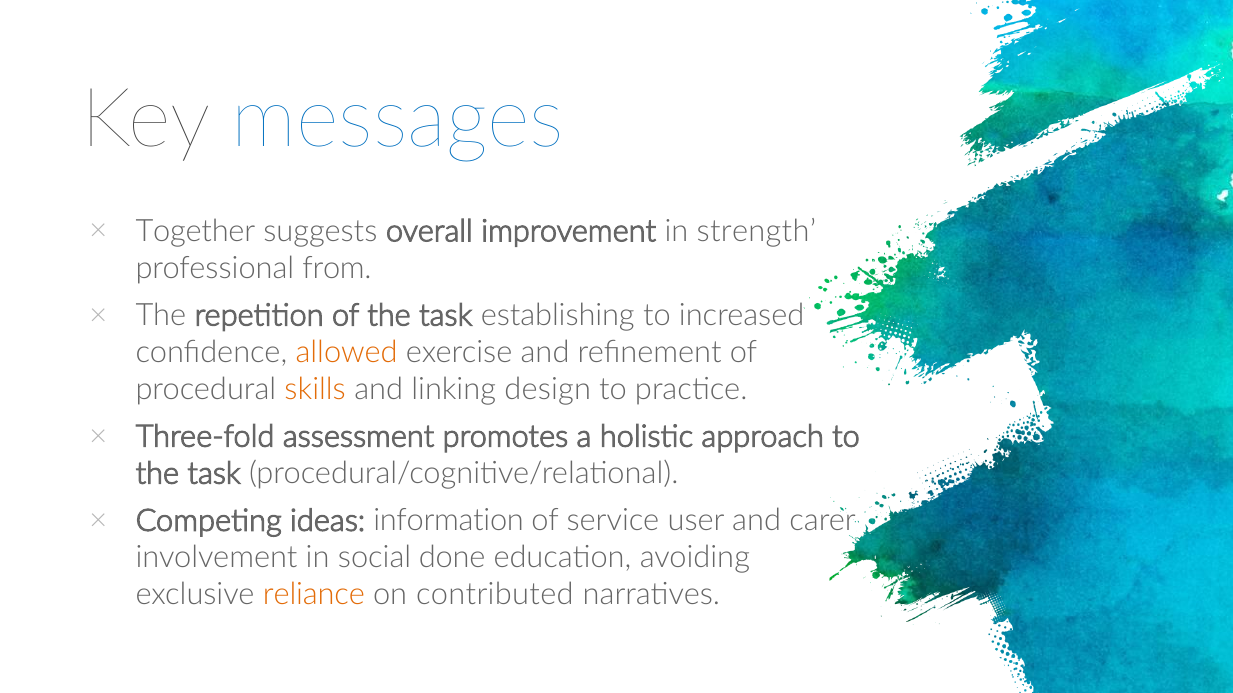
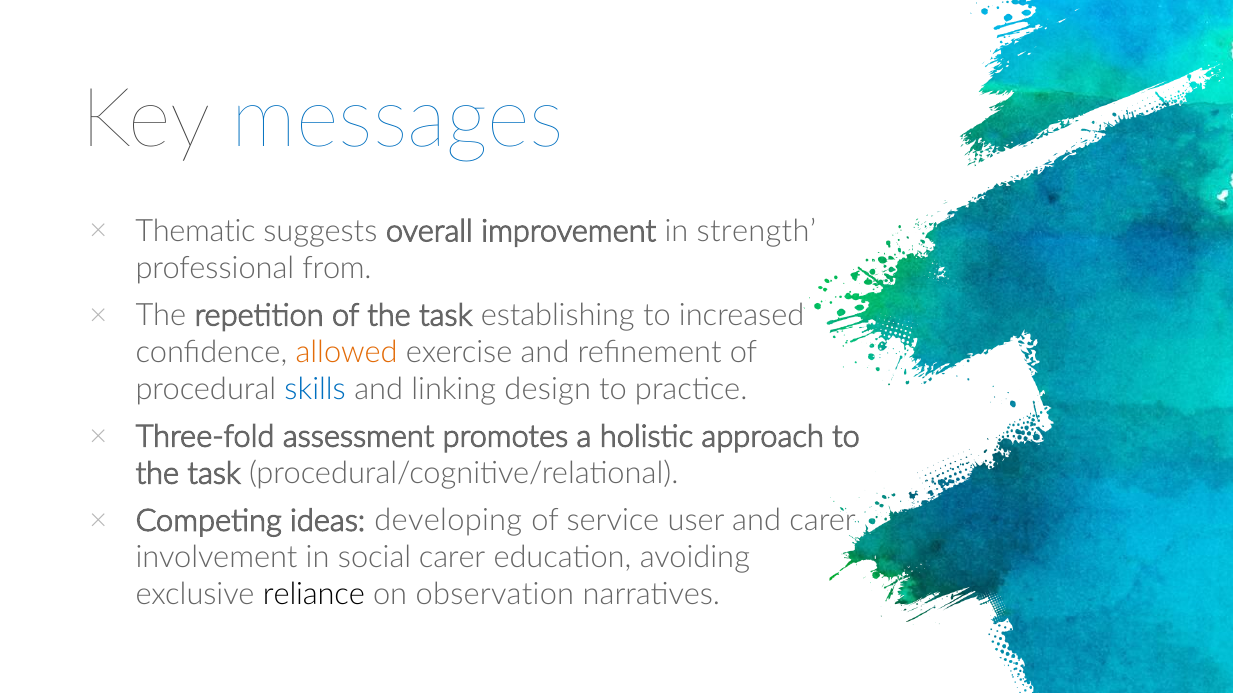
Together: Together -> Thematic (195, 231)
skills colour: orange -> blue (315, 390)
information: information -> developing (448, 521)
social done: done -> carer (452, 558)
reliance colour: orange -> black (314, 595)
contributed: contributed -> observation (495, 595)
